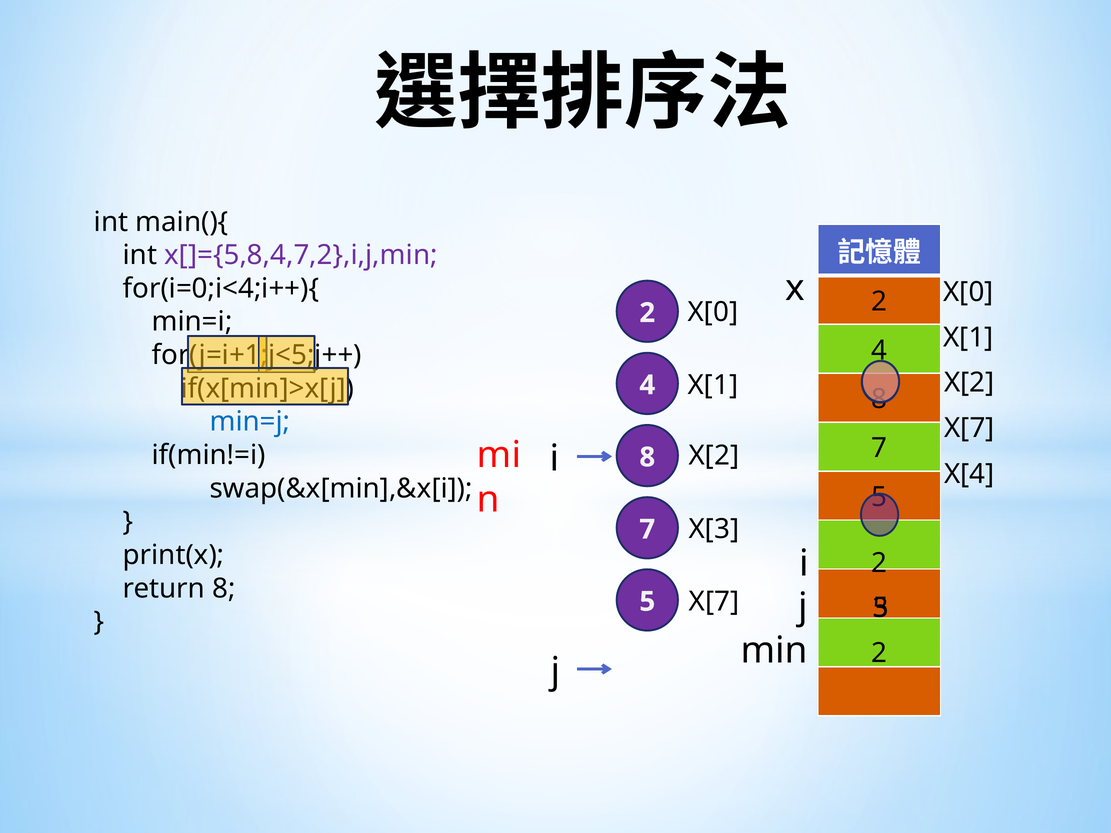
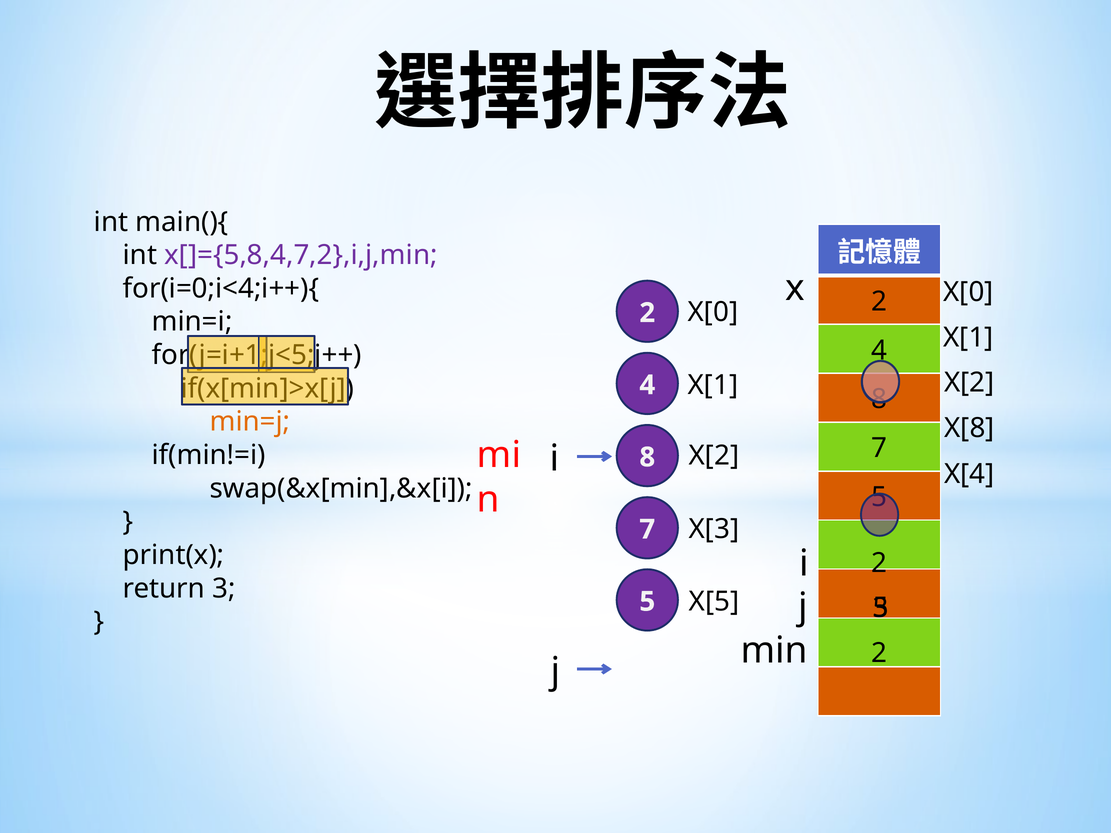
min=j colour: blue -> orange (250, 422)
X[7: X[7 -> X[8 (969, 428)
return 8: 8 -> 3 (224, 589)
X[7: X[7 -> X[5 (714, 602)
